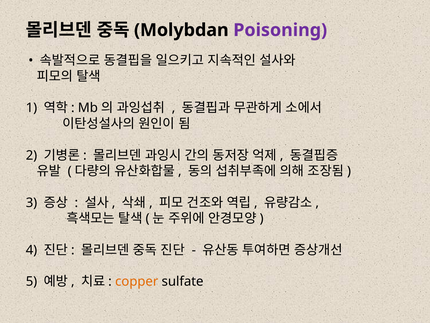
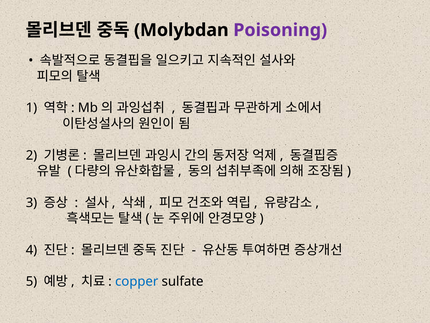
copper colour: orange -> blue (137, 281)
